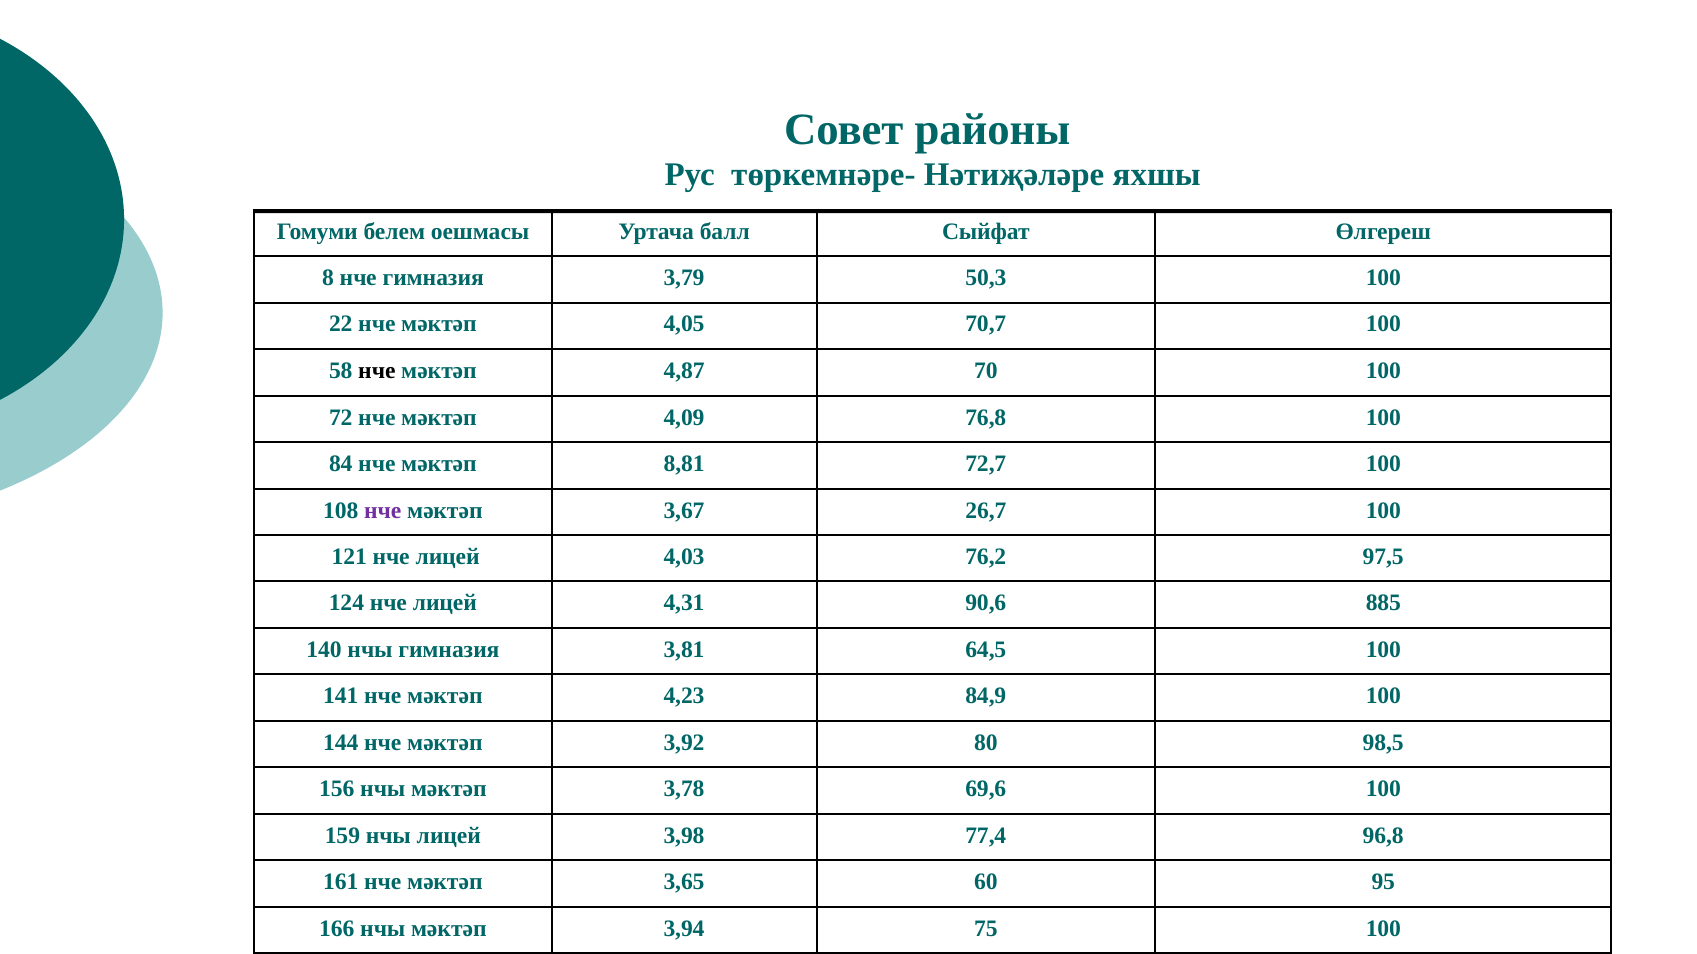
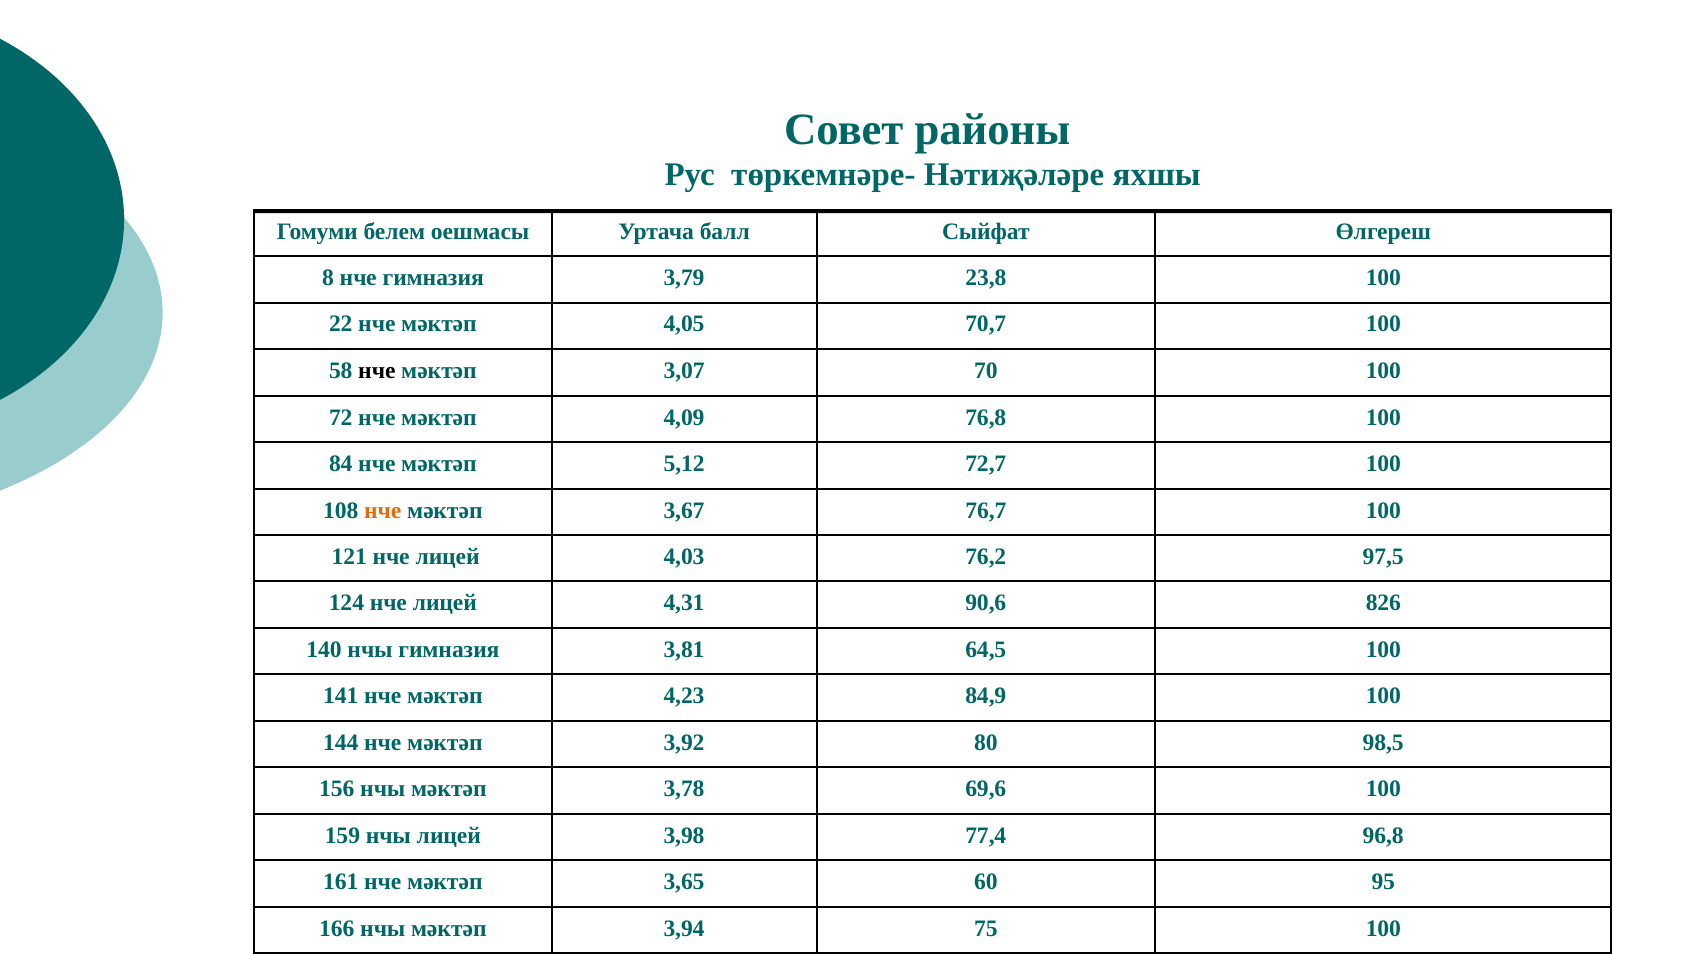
50,3: 50,3 -> 23,8 (986, 278)
4,87: 4,87 -> 3,07 (684, 371)
8,81: 8,81 -> 5,12 (684, 464)
нче colour: purple -> orange (383, 511)
26,7: 26,7 -> 76,7 (986, 511)
885: 885 -> 826 (1383, 603)
